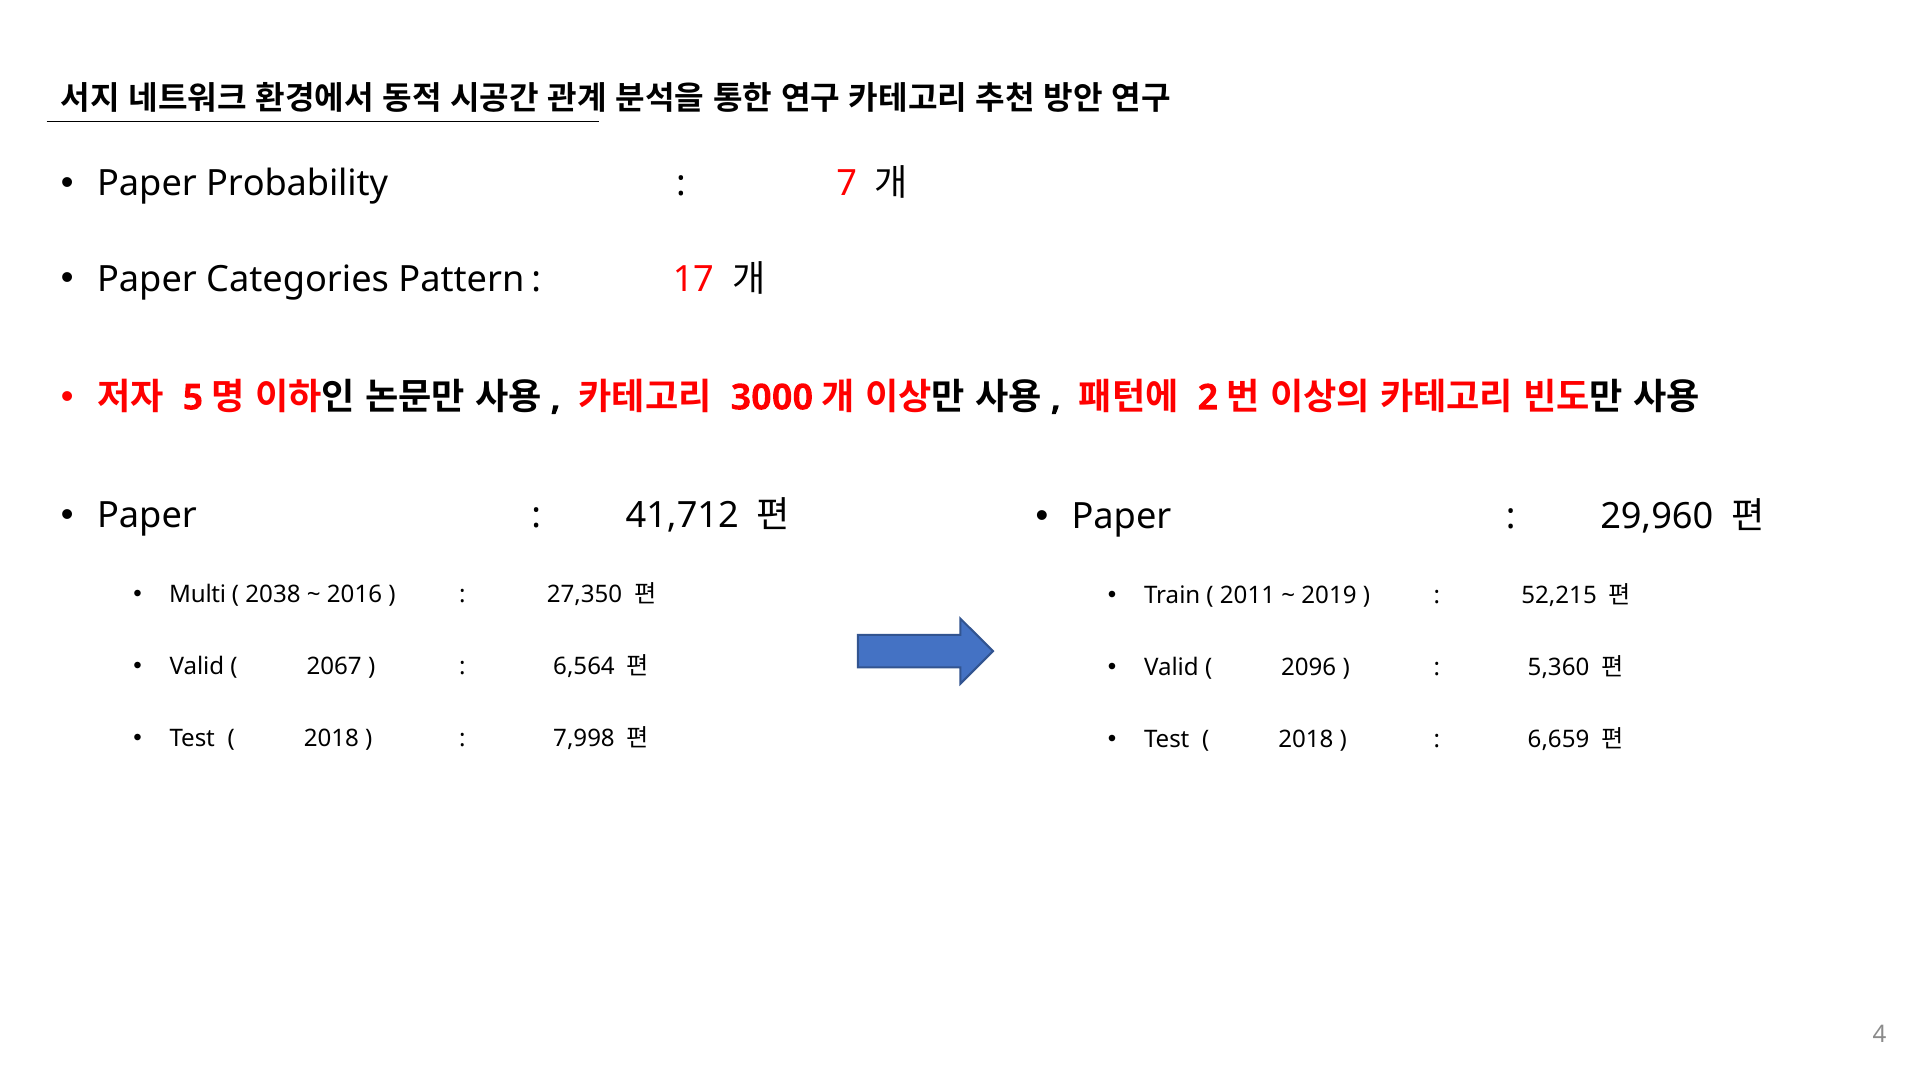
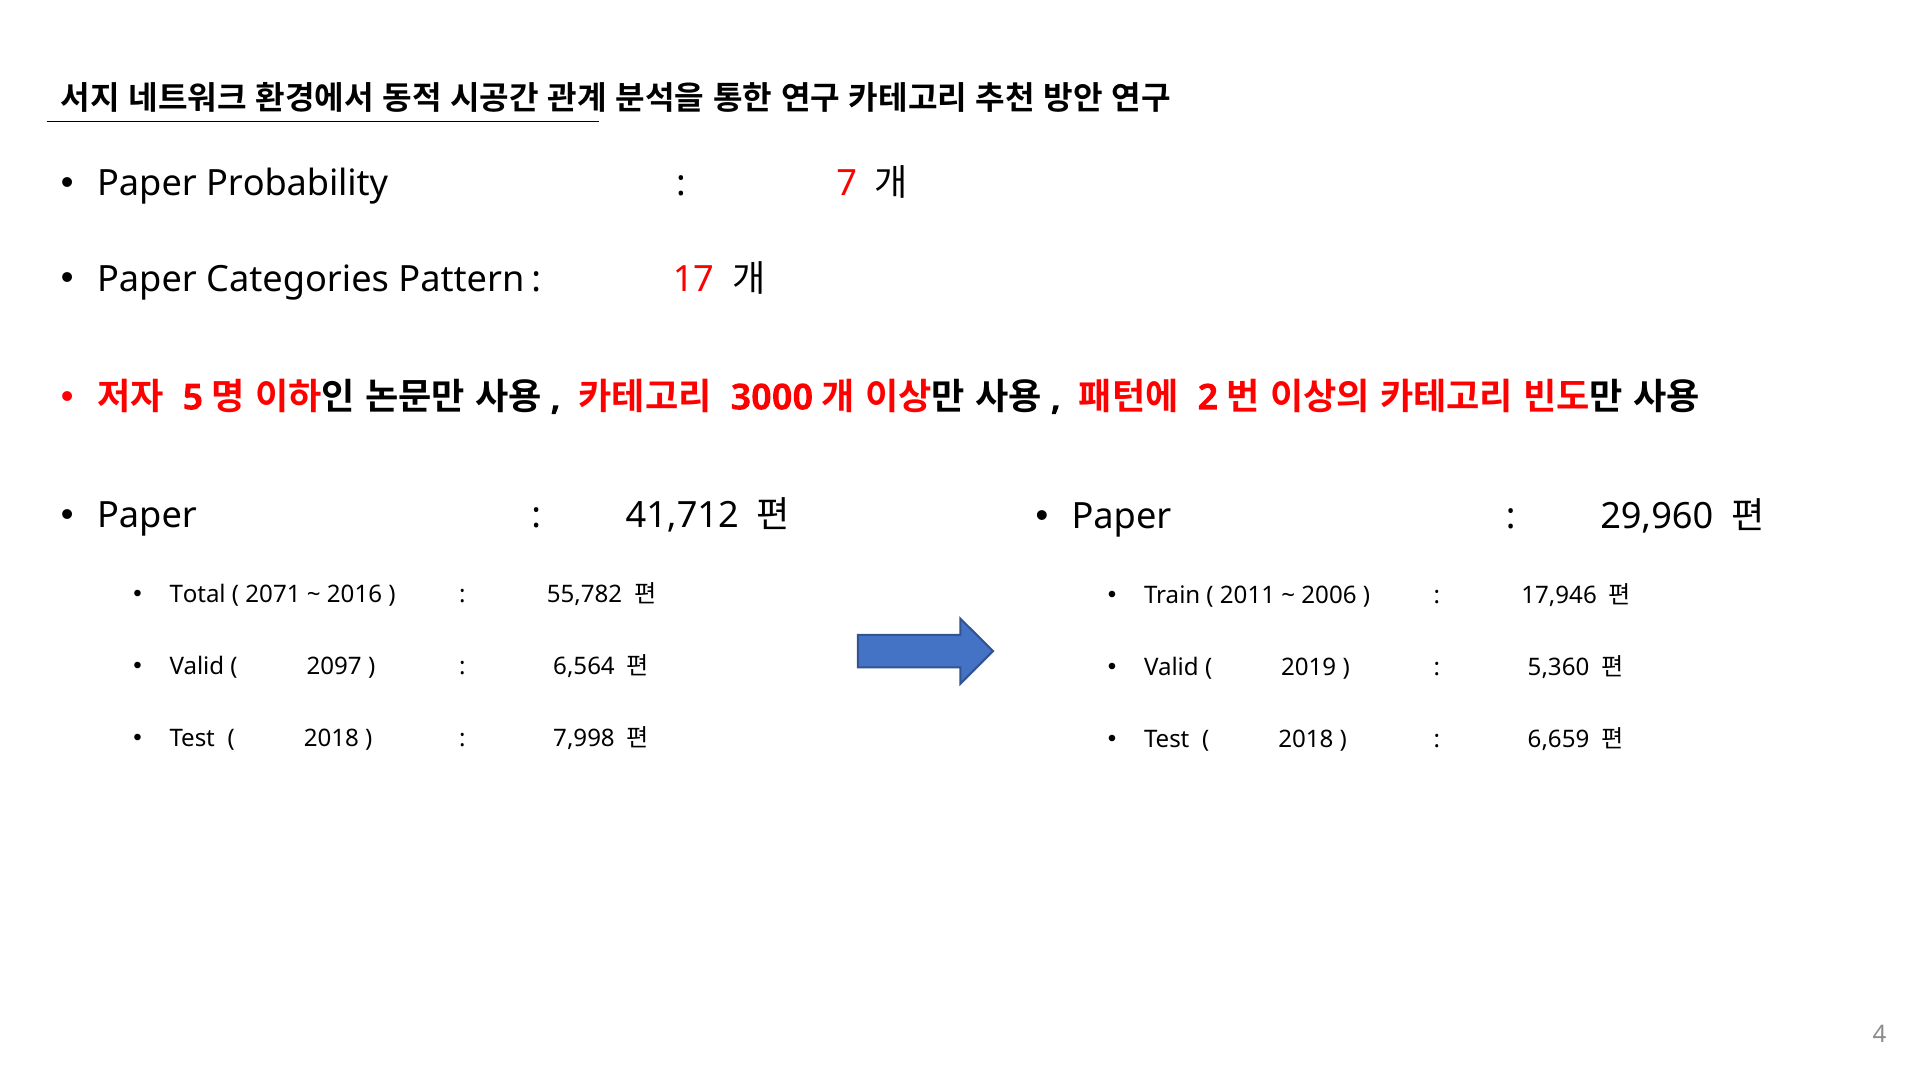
Multi: Multi -> Total (198, 595)
2038: 2038 -> 2071 (273, 595)
27,350: 27,350 -> 55,782 (585, 595)
2019: 2019 -> 2006 (1329, 596)
52,215: 52,215 -> 17,946 (1559, 596)
2067: 2067 -> 2097 (334, 667)
2096: 2096 -> 2019 (1309, 668)
